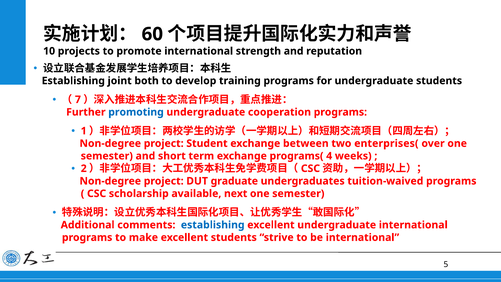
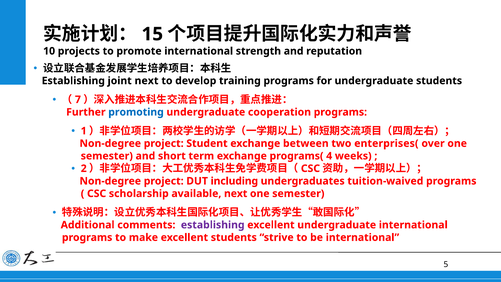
60: 60 -> 15 (152, 34)
joint both: both -> next (147, 81)
graduate: graduate -> including (234, 181)
establishing colour: blue -> purple (213, 225)
